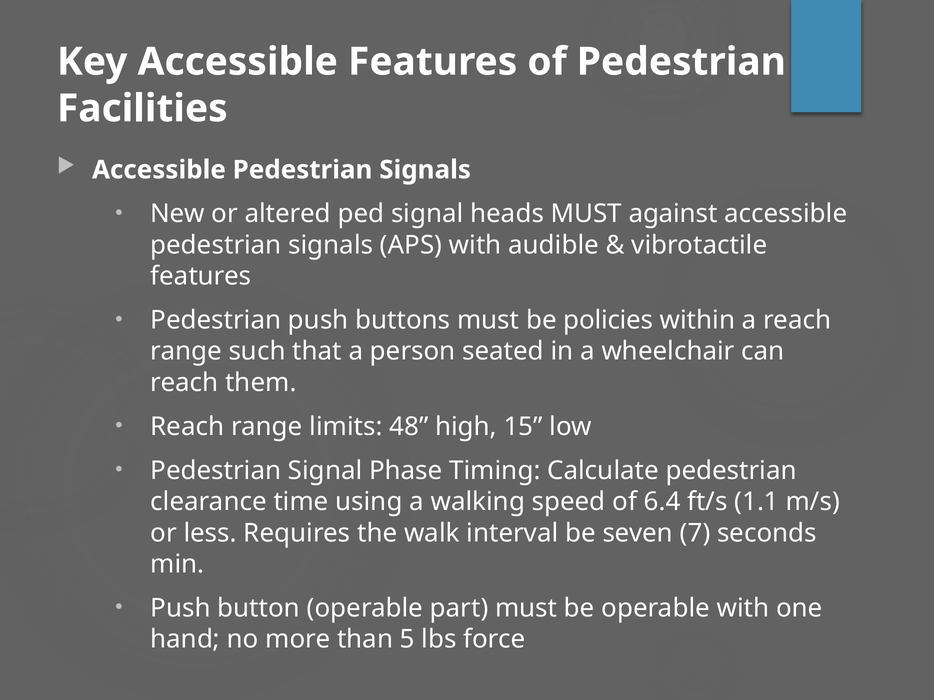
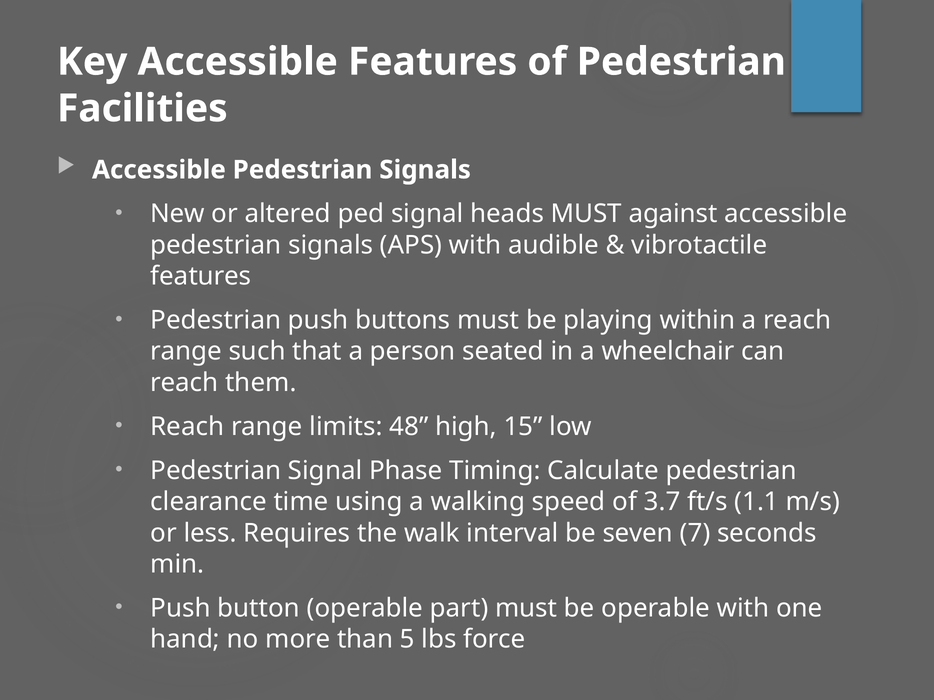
policies: policies -> playing (608, 321)
6.4: 6.4 -> 3.7 (662, 502)
